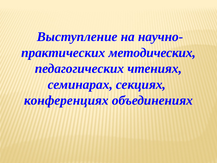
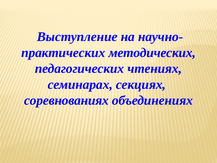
конференциях: конференциях -> соревнованиях (66, 100)
